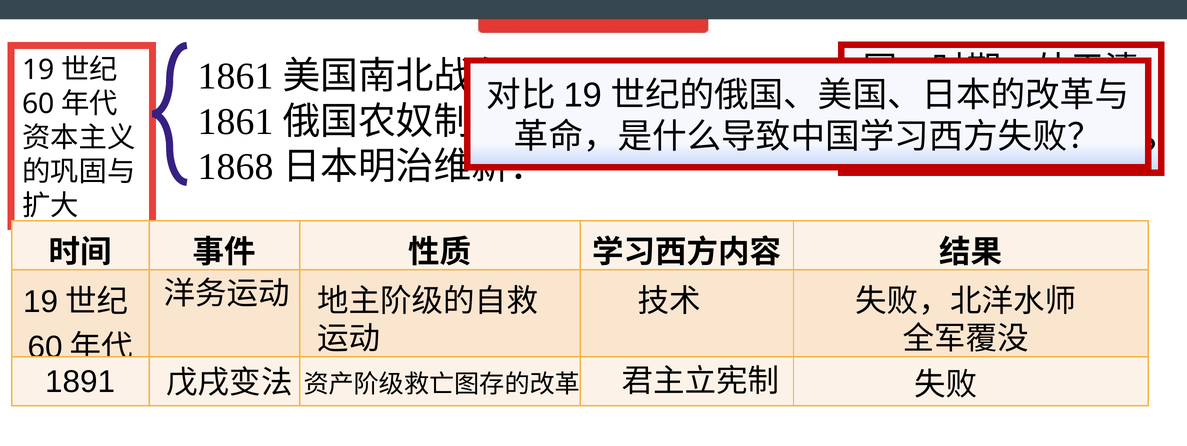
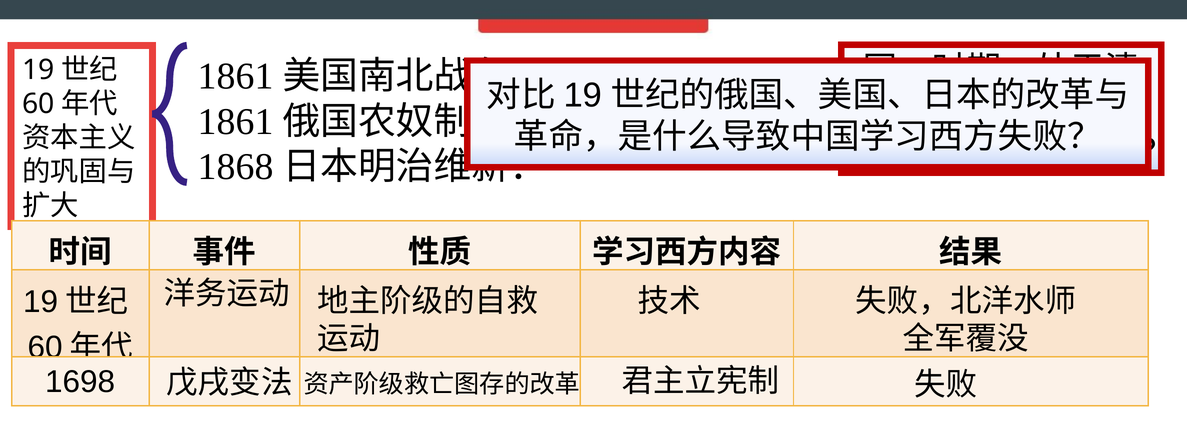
1891: 1891 -> 1698 (80, 382)
